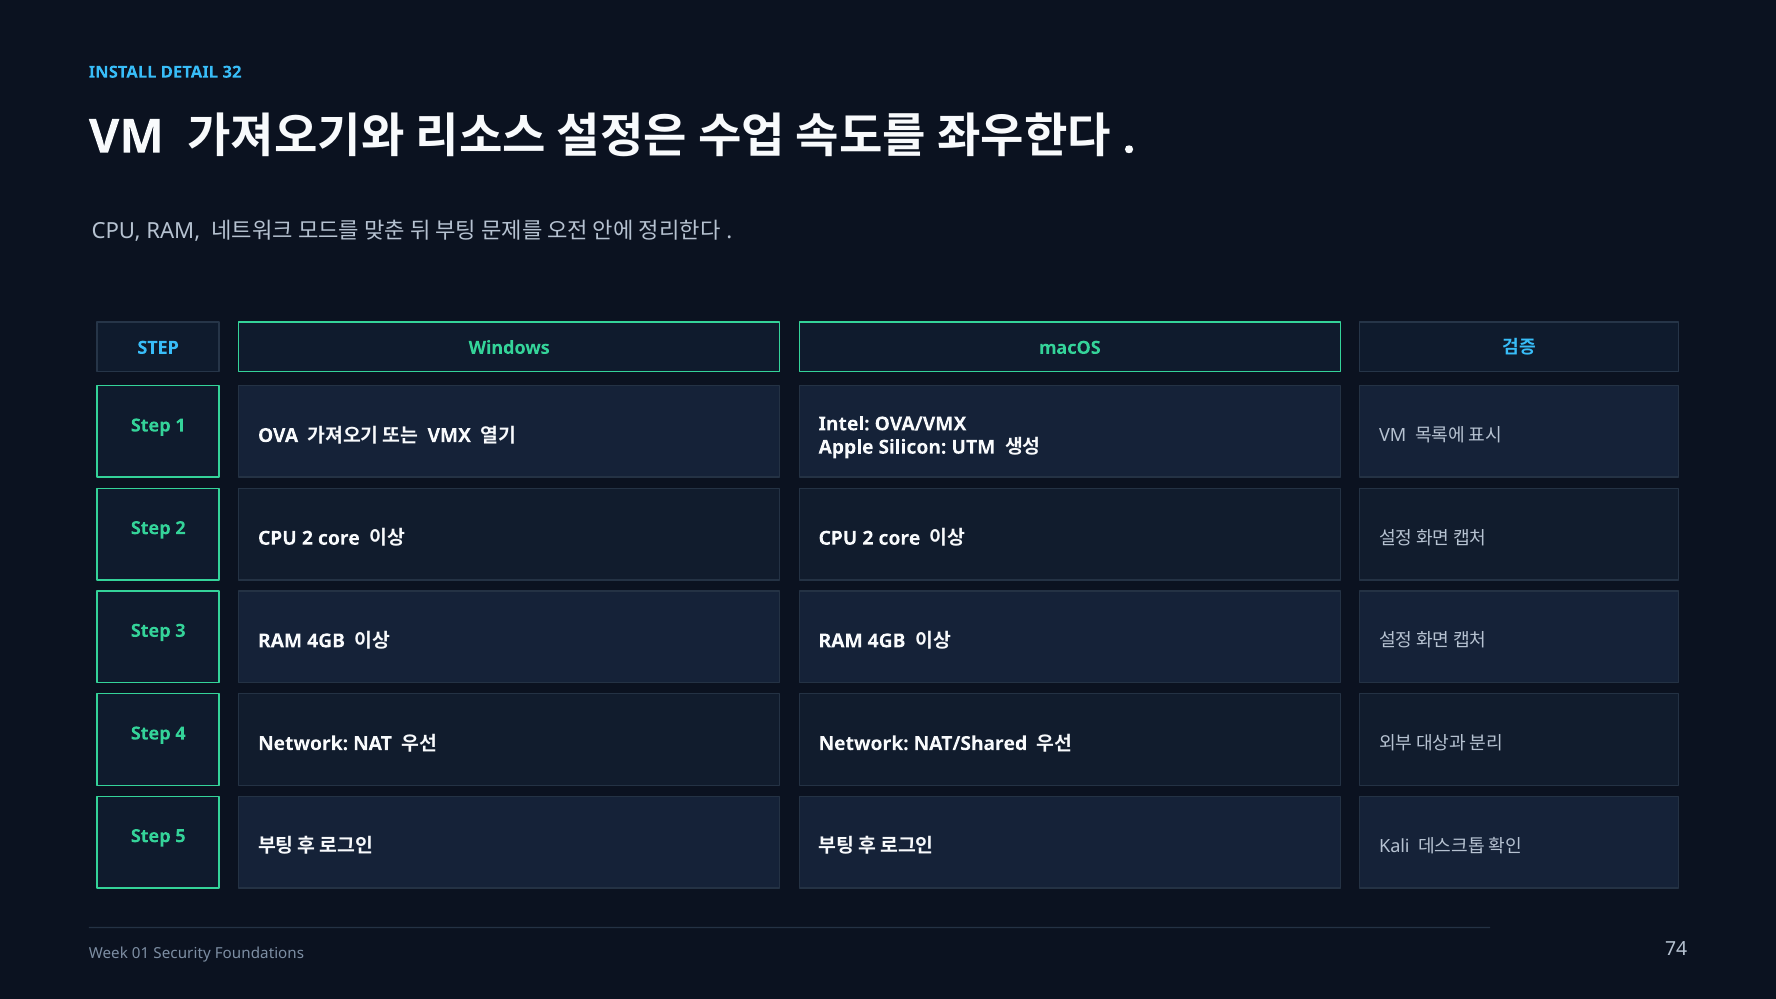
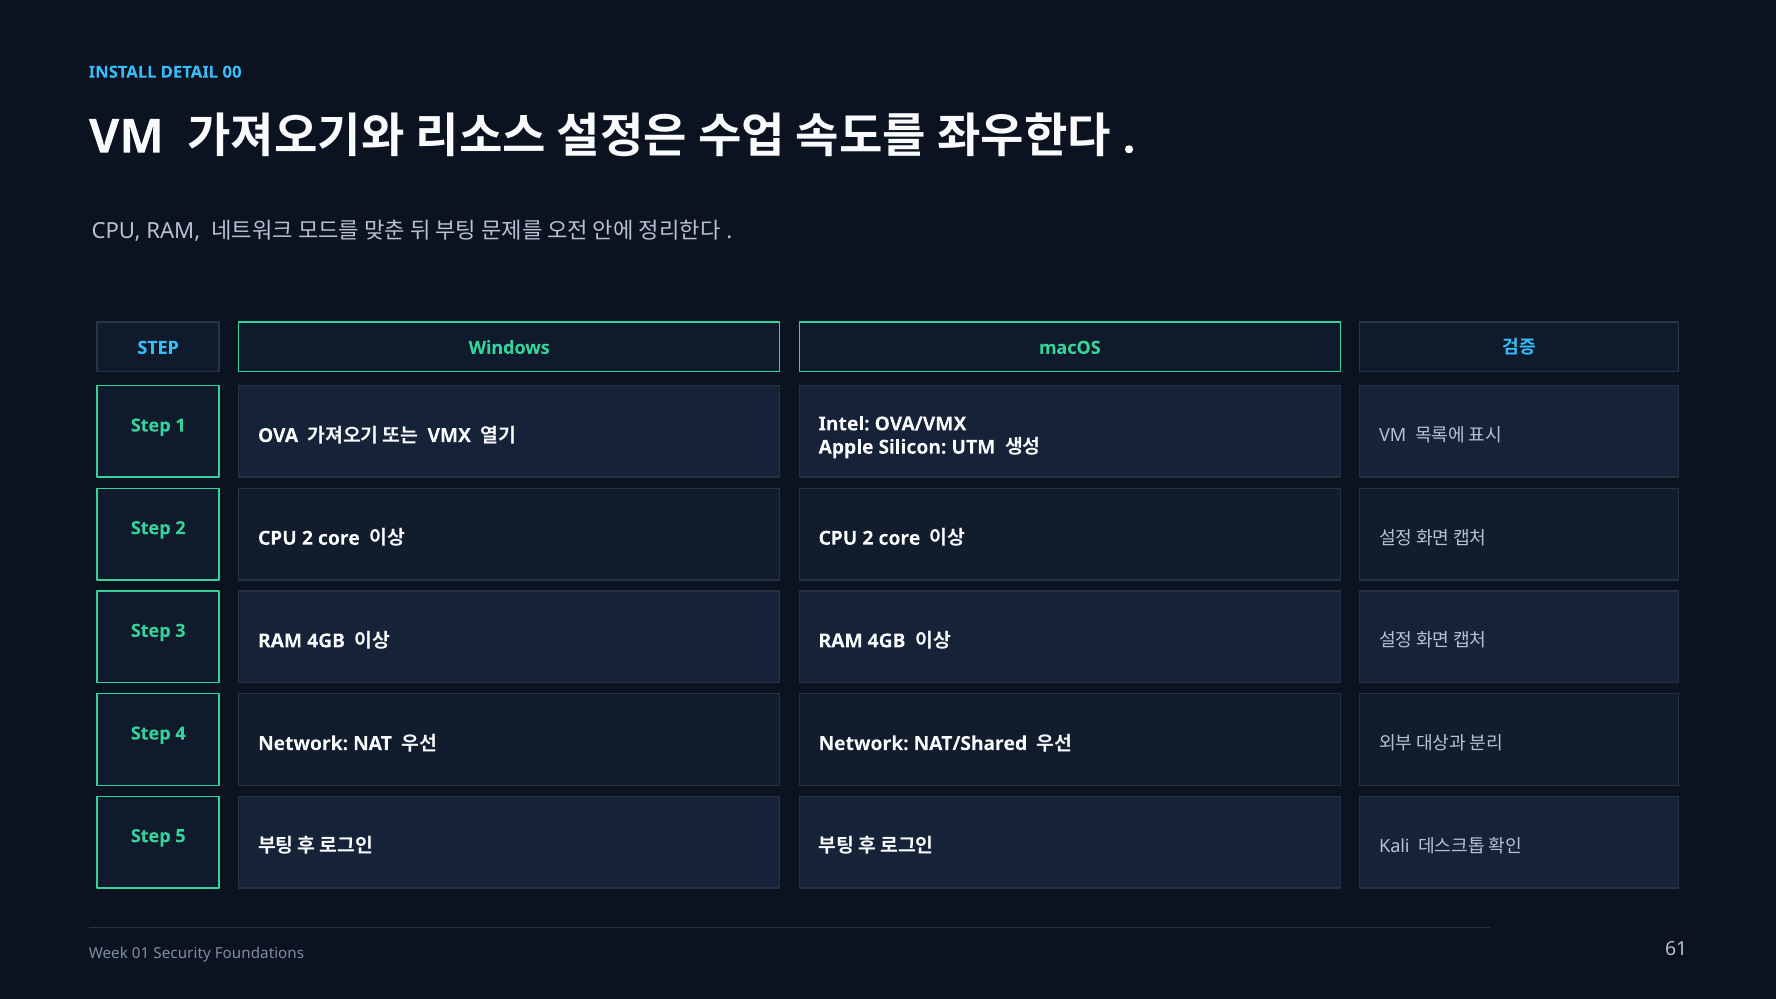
32: 32 -> 00 (232, 72)
74: 74 -> 61 (1676, 949)
